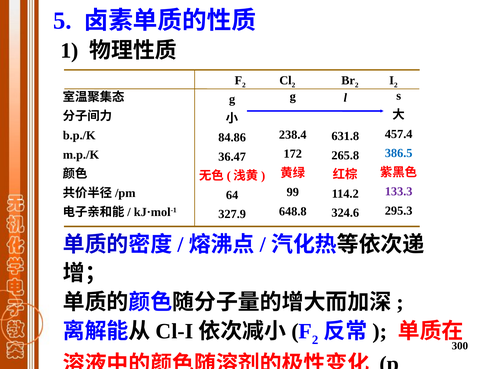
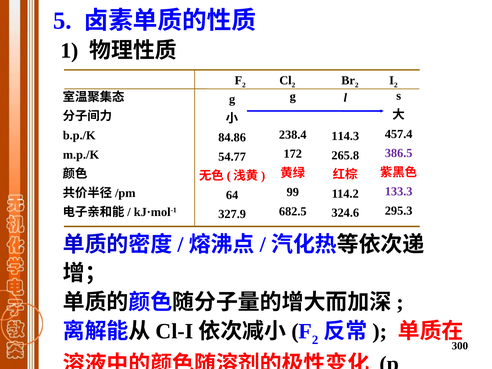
631.8: 631.8 -> 114.3 (345, 136)
386.5 colour: blue -> purple (399, 153)
36.47: 36.47 -> 54.77 (232, 157)
648.8: 648.8 -> 682.5 (293, 211)
